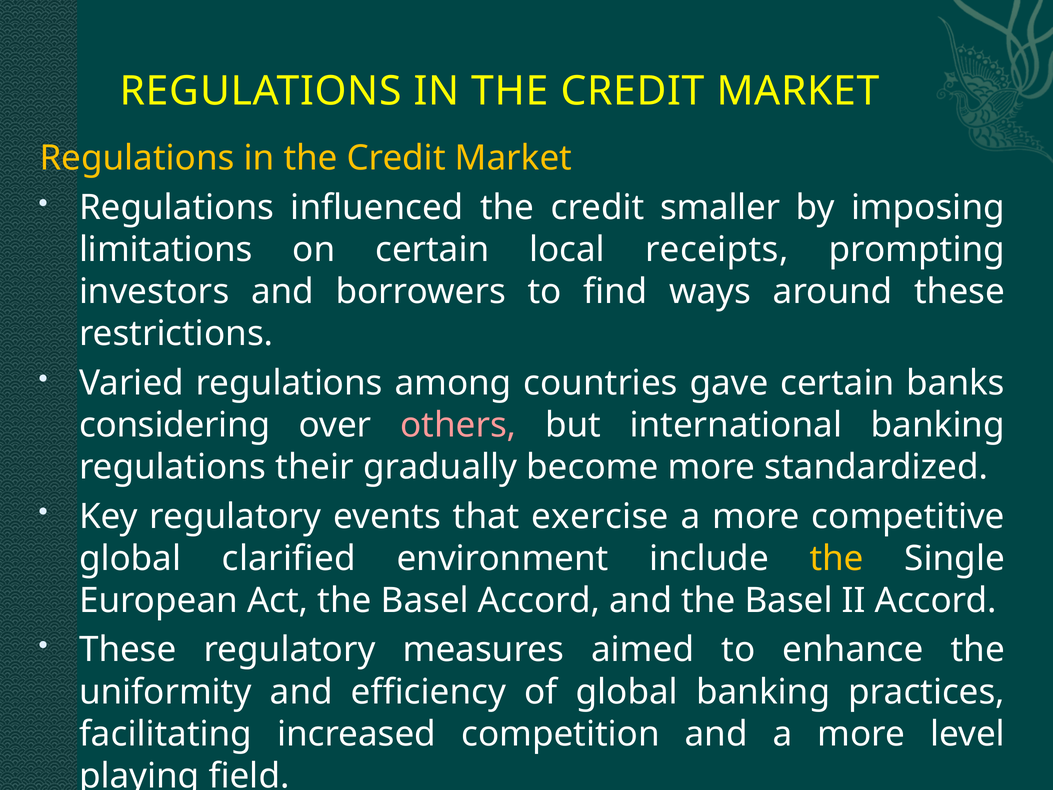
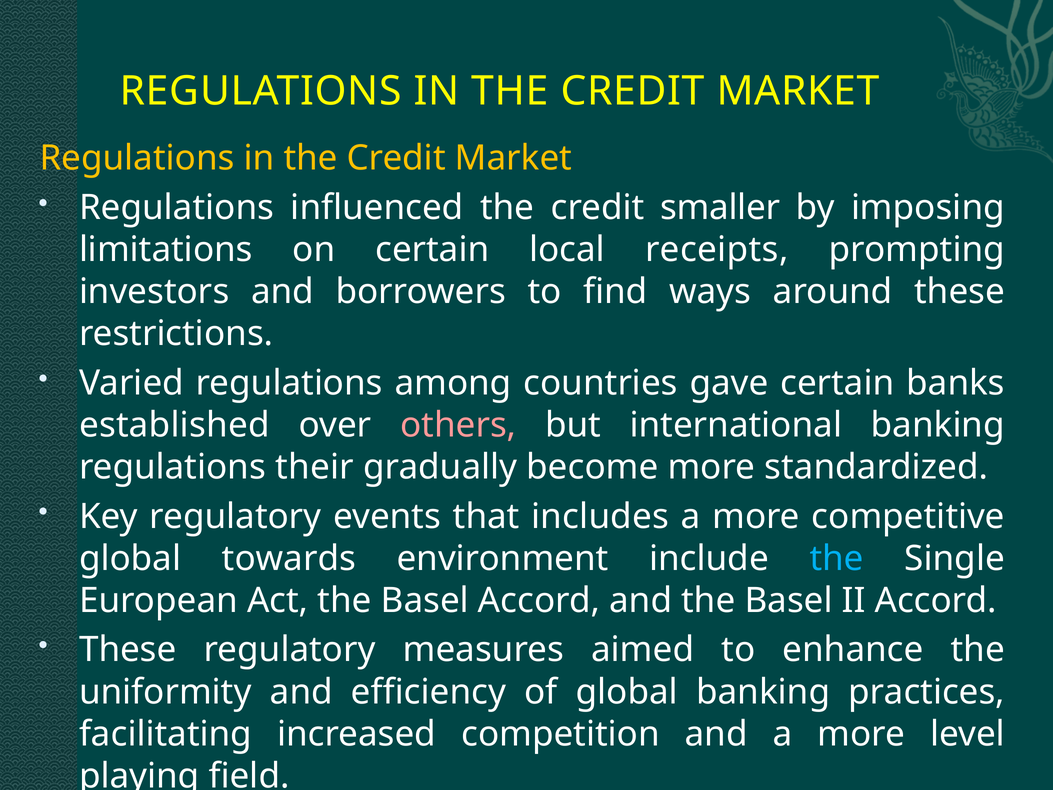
considering: considering -> established (174, 425)
exercise: exercise -> includes (600, 516)
clarified: clarified -> towards (289, 558)
the colour: yellow -> light blue (837, 558)
